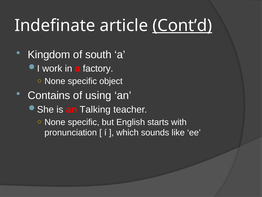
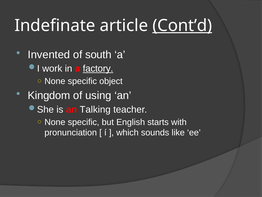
Kingdom: Kingdom -> Invented (49, 54)
factory underline: none -> present (98, 68)
Contains: Contains -> Kingdom (49, 95)
